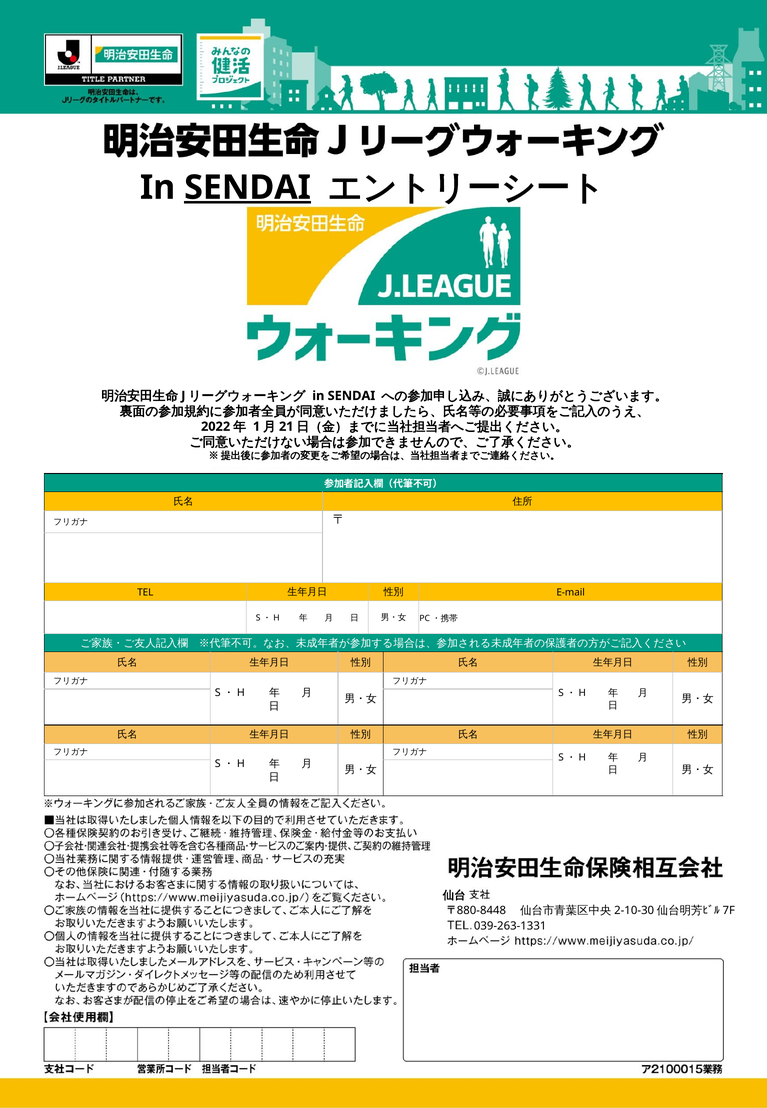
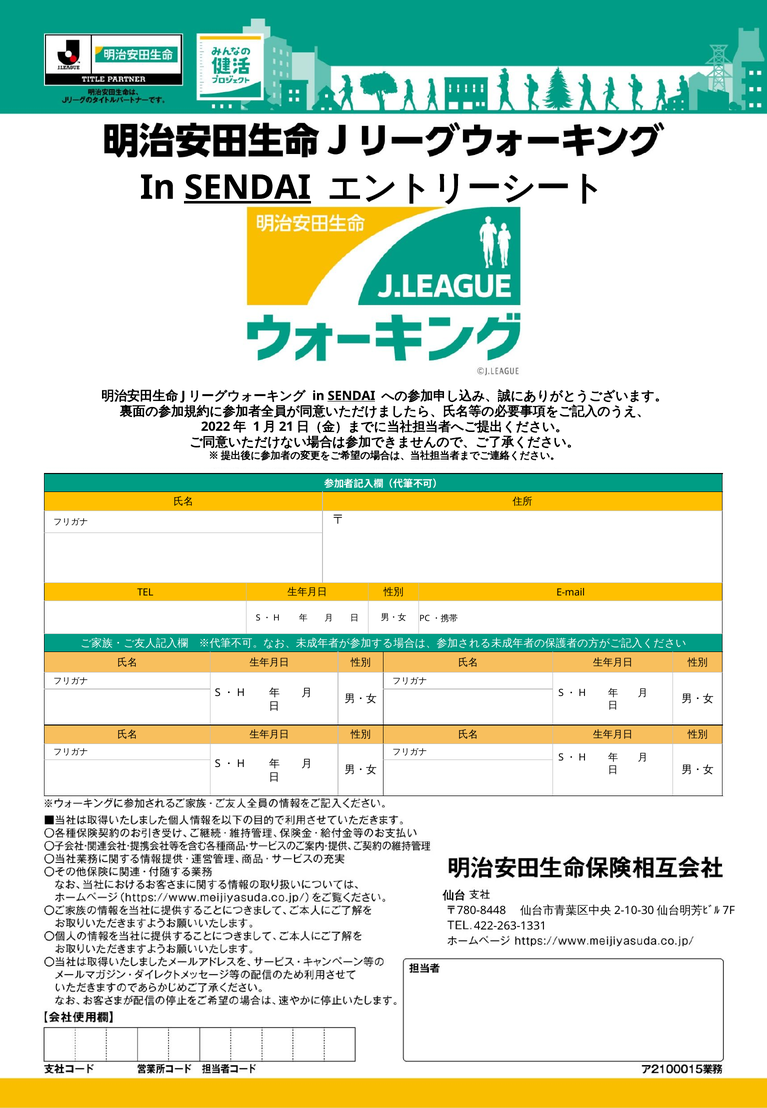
SENDAI underline: none -> present (351, 396)
880-8448: 880-8448 -> 780-8448 (481, 911)
039-263-1331: 039-263-1331 -> 422-263-1331 (510, 926)
